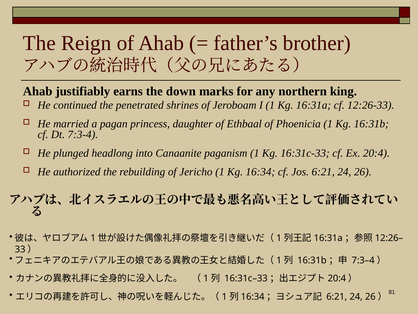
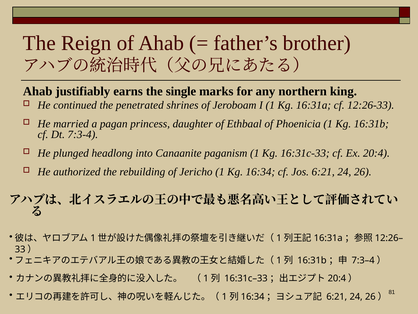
down: down -> single (181, 91)
